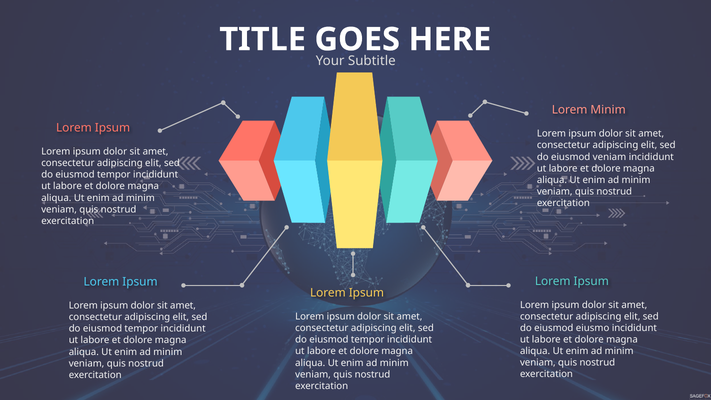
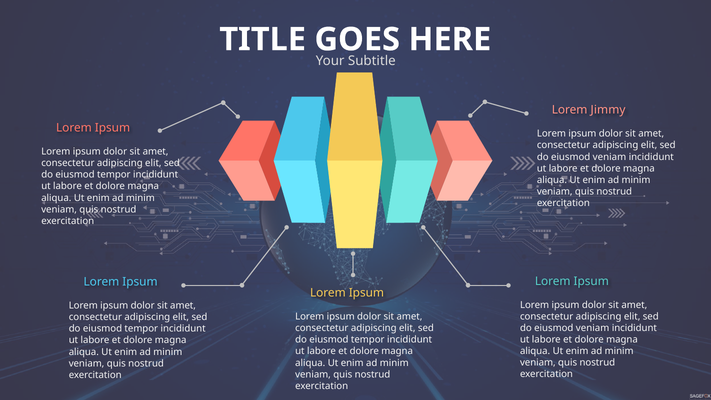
Lorem Minim: Minim -> Jimmy (608, 110)
eiusmo: eiusmo -> veniam (593, 328)
